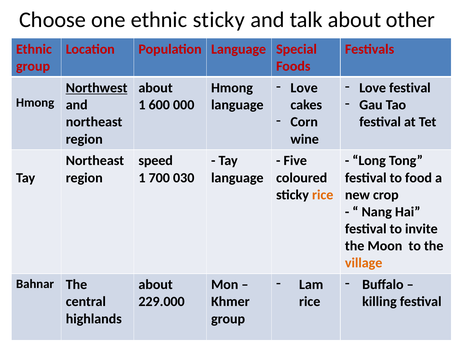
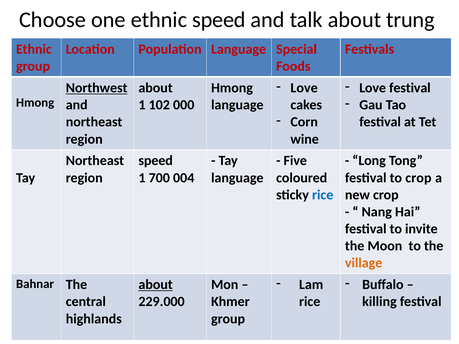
ethnic sticky: sticky -> speed (219, 20)
other: other -> trung (410, 20)
600: 600 -> 102 (159, 105)
030: 030 -> 004 (184, 178)
to food: food -> crop (418, 178)
rice colour: orange -> blue (323, 195)
about underline: none -> present (156, 285)
